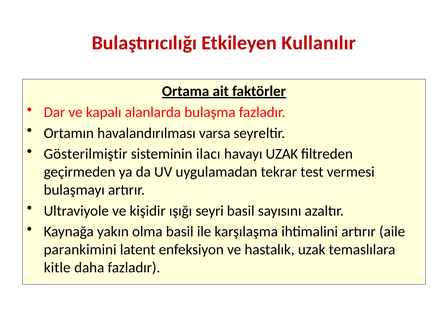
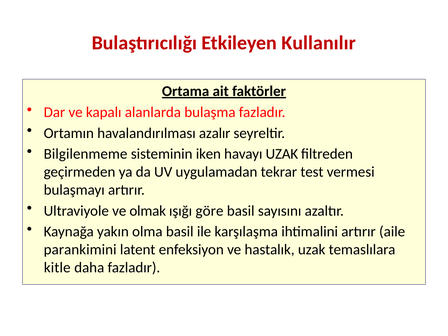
varsa: varsa -> azalır (215, 133)
Gösterilmiştir: Gösterilmiştir -> Bilgilenmeme (86, 154)
ilacı: ilacı -> iken (208, 154)
kişidir: kişidir -> olmak (148, 211)
seyri: seyri -> göre (209, 211)
